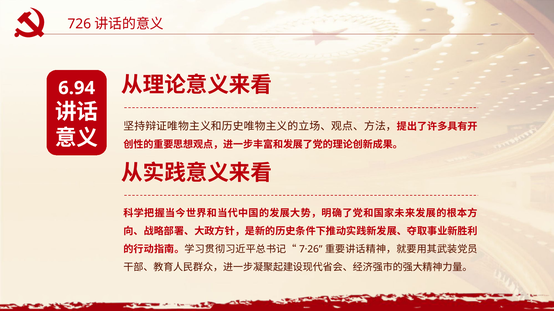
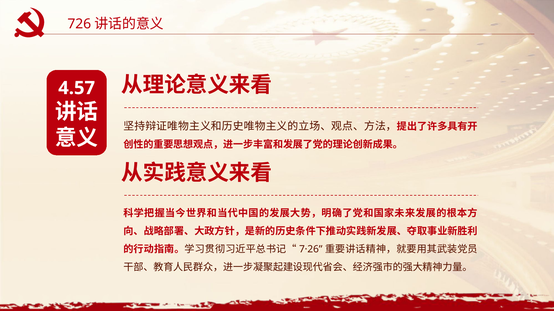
6.94: 6.94 -> 4.57 (77, 88)
